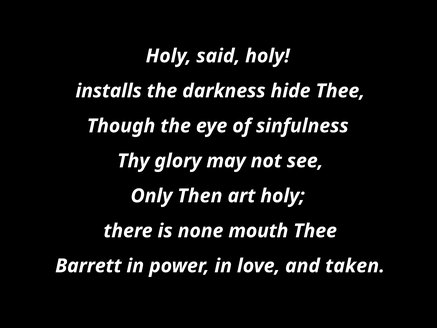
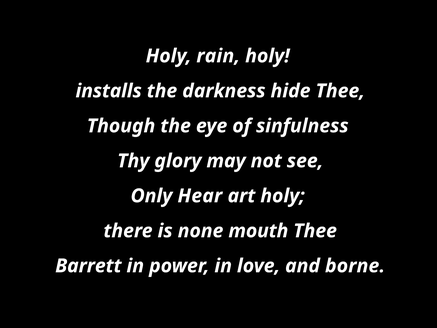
said: said -> rain (218, 56)
Then: Then -> Hear (200, 196)
taken: taken -> borne (355, 266)
